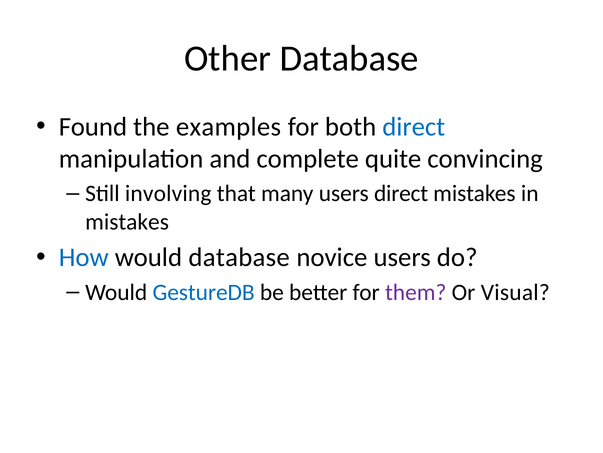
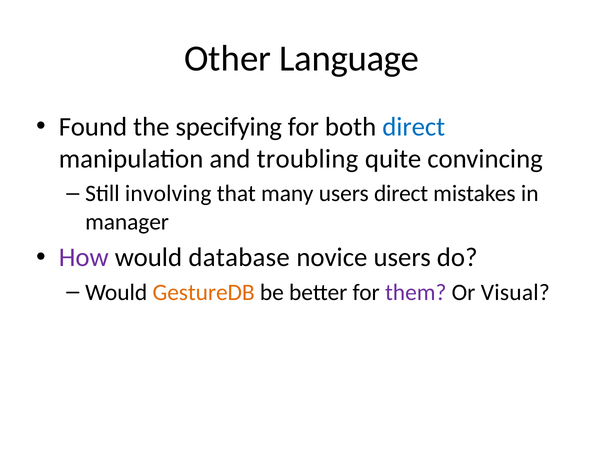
Other Database: Database -> Language (349, 58)
examples: examples -> specifying (229, 126)
complete: complete -> troubling (308, 159)
mistakes: mistakes -> manager (127, 221)
How colour: blue -> purple (84, 257)
GestureDB colour: blue -> orange (204, 292)
